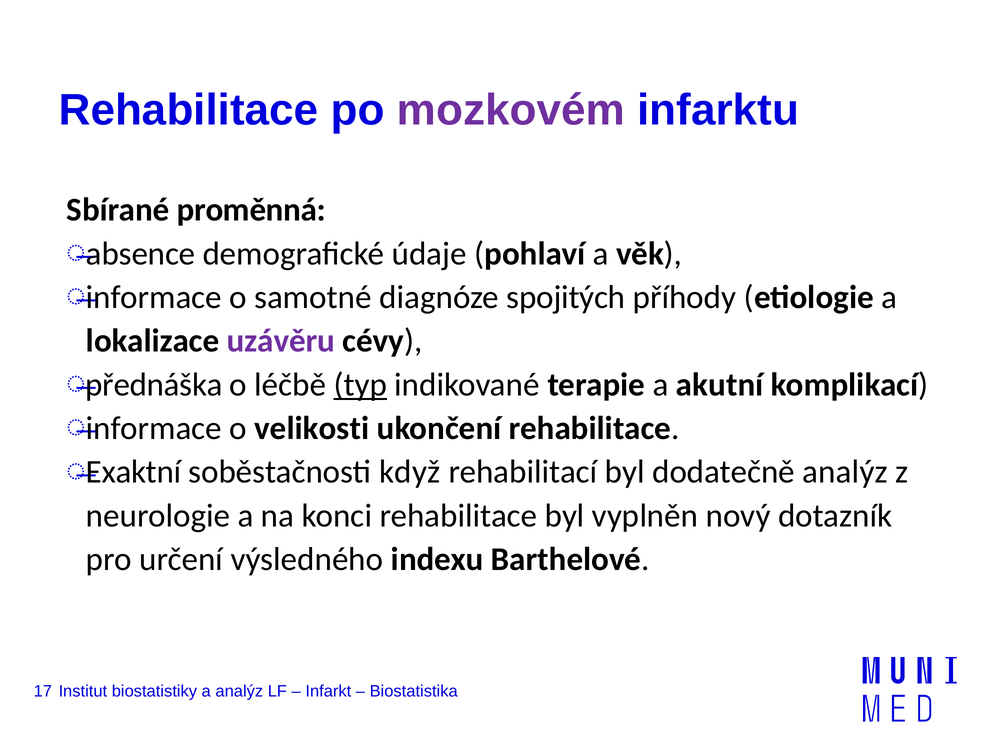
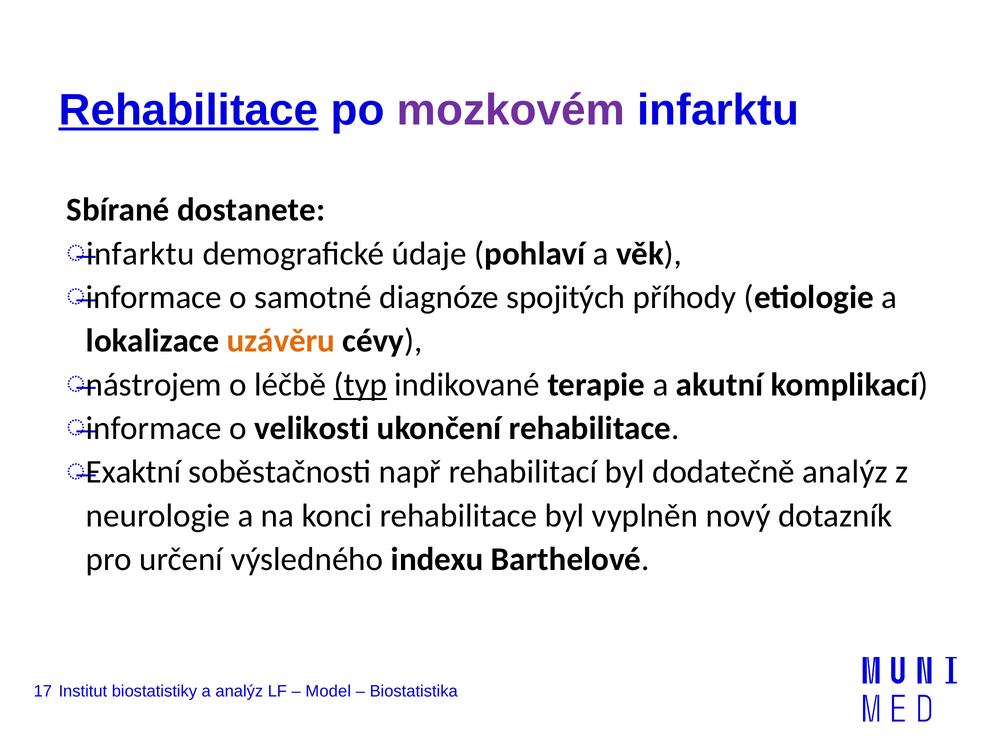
Rehabilitace underline: none -> present (189, 110)
proměnná: proměnná -> dostanete (251, 210)
absence: absence -> infarktu (140, 254)
uzávěru colour: purple -> orange (281, 341)
přednáška: přednáška -> nástrojem (154, 384)
když: když -> např (410, 472)
Infarkt: Infarkt -> Model (328, 691)
